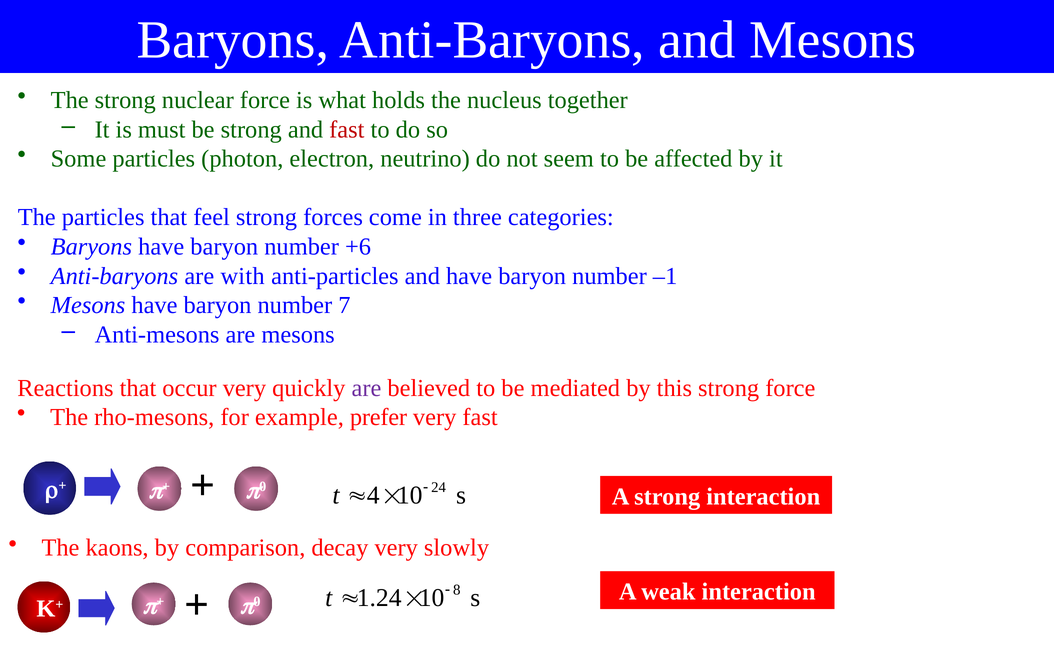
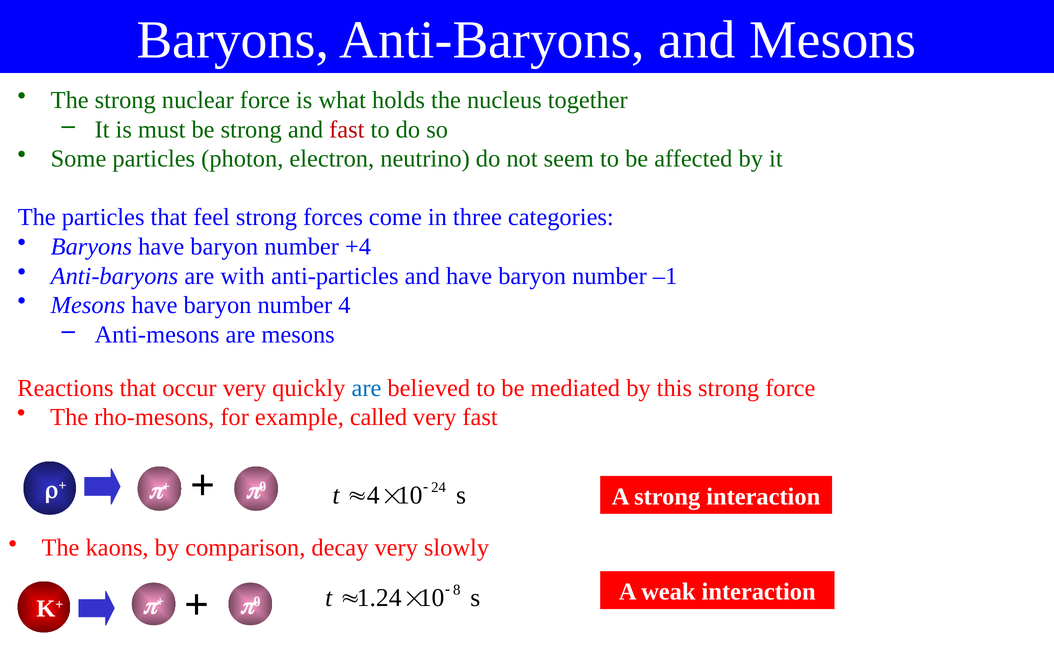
+6: +6 -> +4 (358, 247)
number 7: 7 -> 4 (344, 305)
are colour: purple -> blue (366, 388)
prefer: prefer -> called (378, 417)
